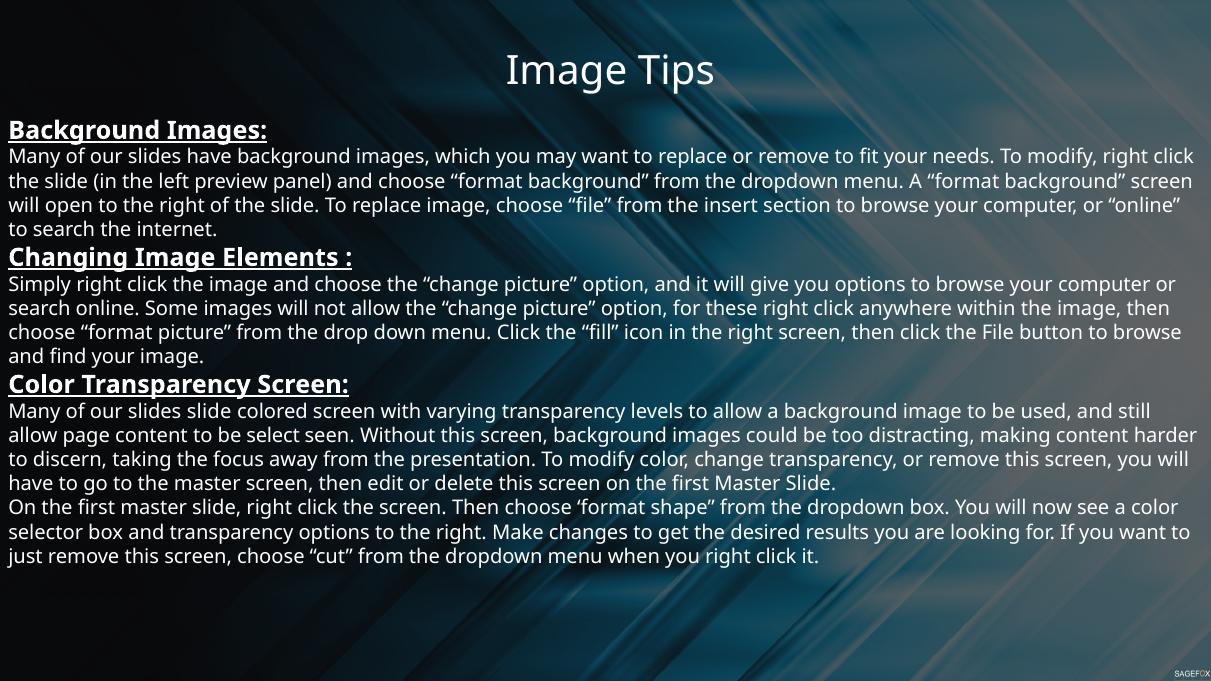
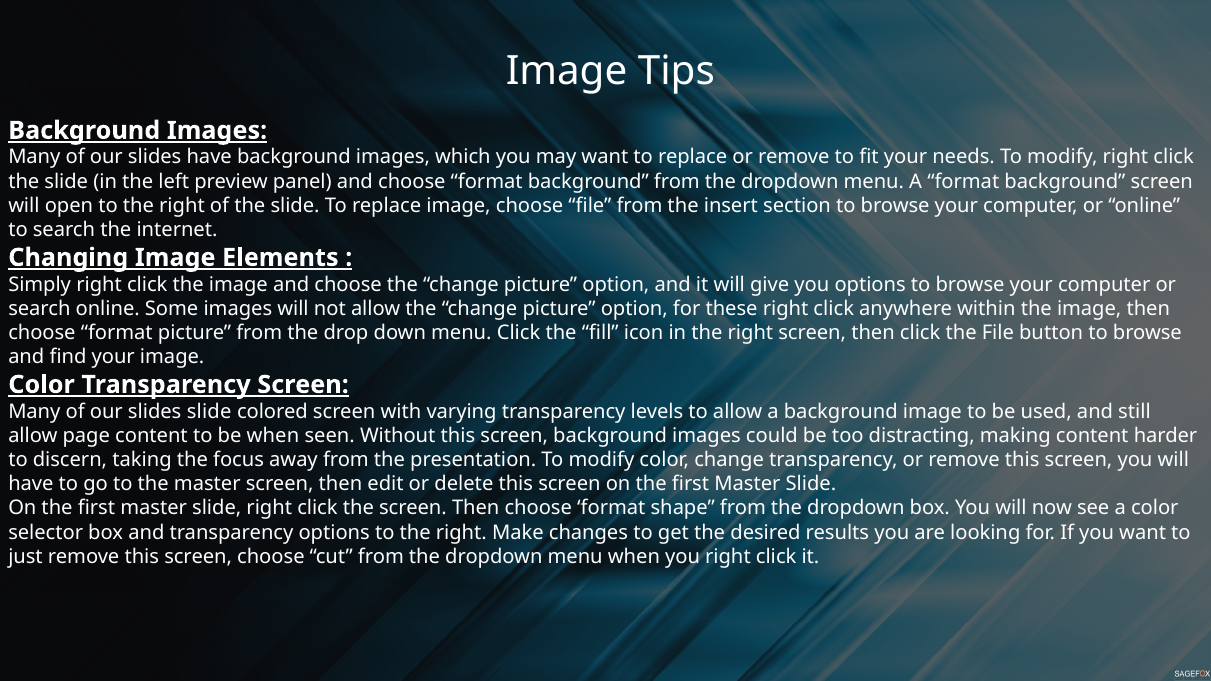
be select: select -> when (273, 436)
